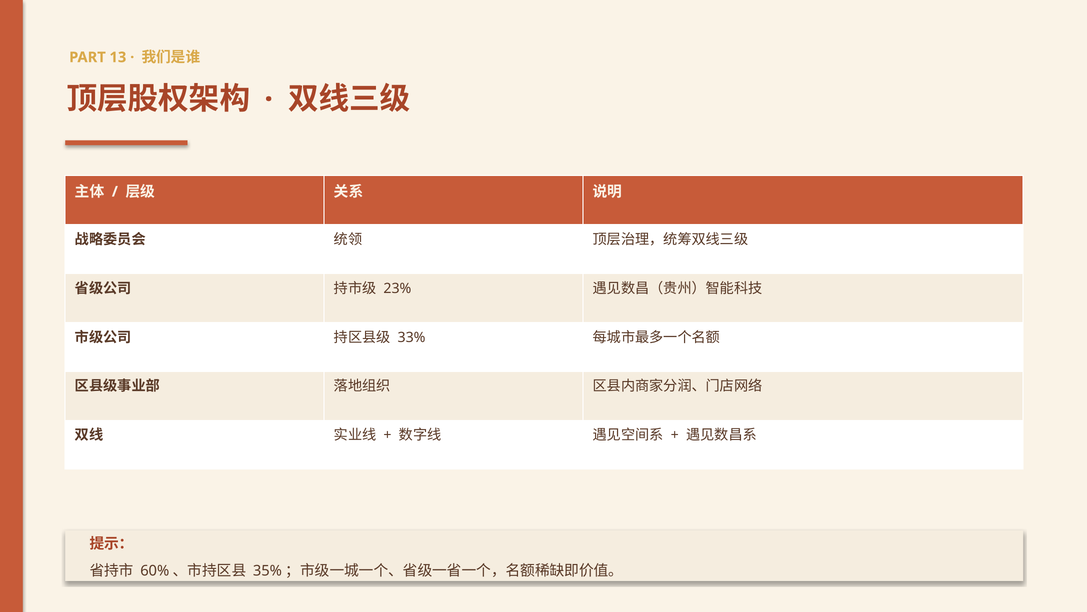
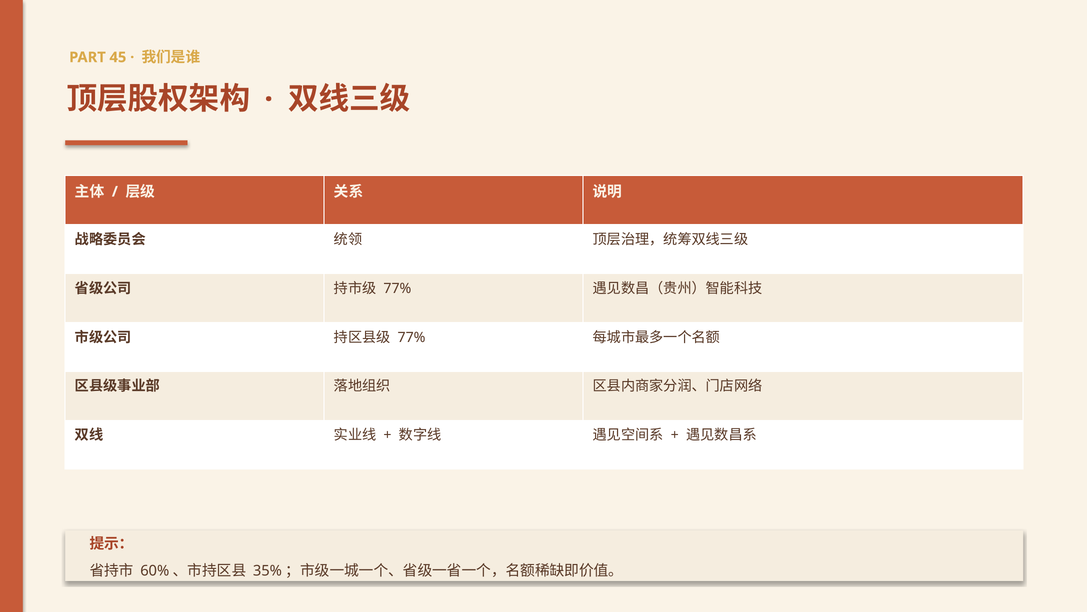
13: 13 -> 45 (118, 57)
23%: 23% -> 77% (397, 288)
33%: 33% -> 77% (412, 337)
